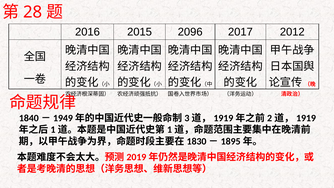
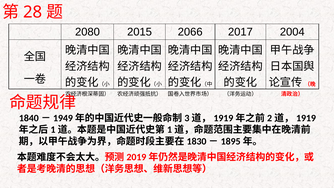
2016: 2016 -> 2080 (87, 32)
2096: 2096 -> 2066 (190, 32)
2012: 2012 -> 2004 (292, 32)
